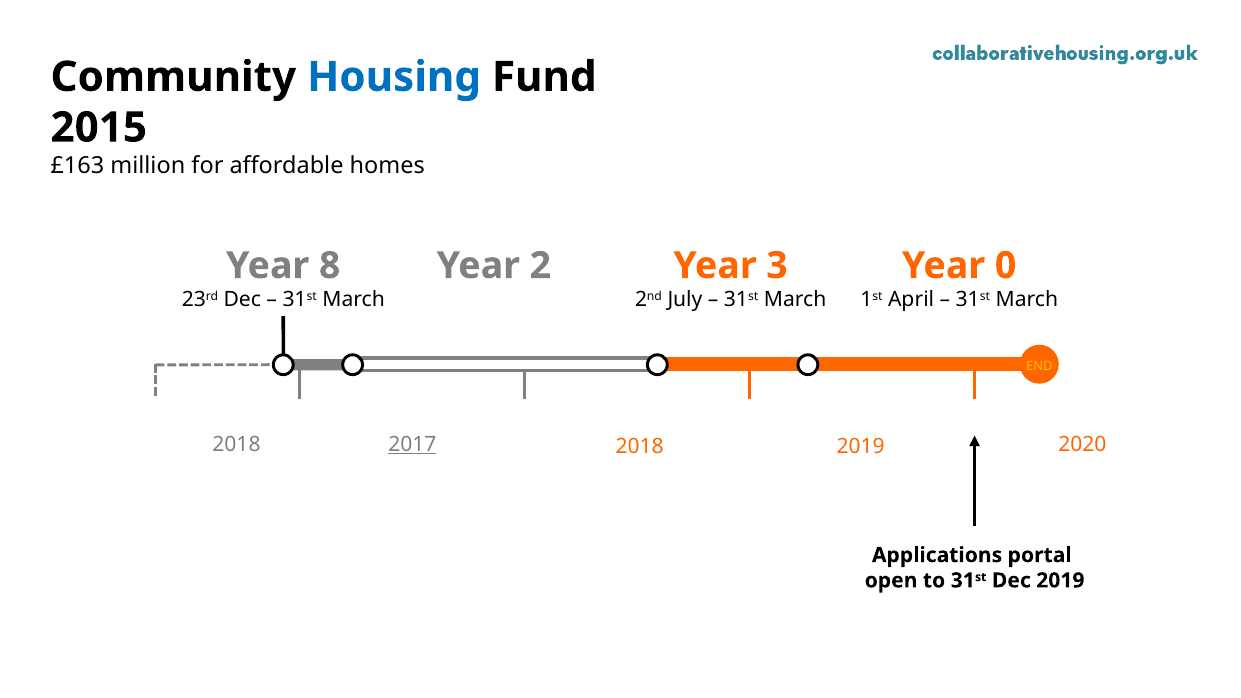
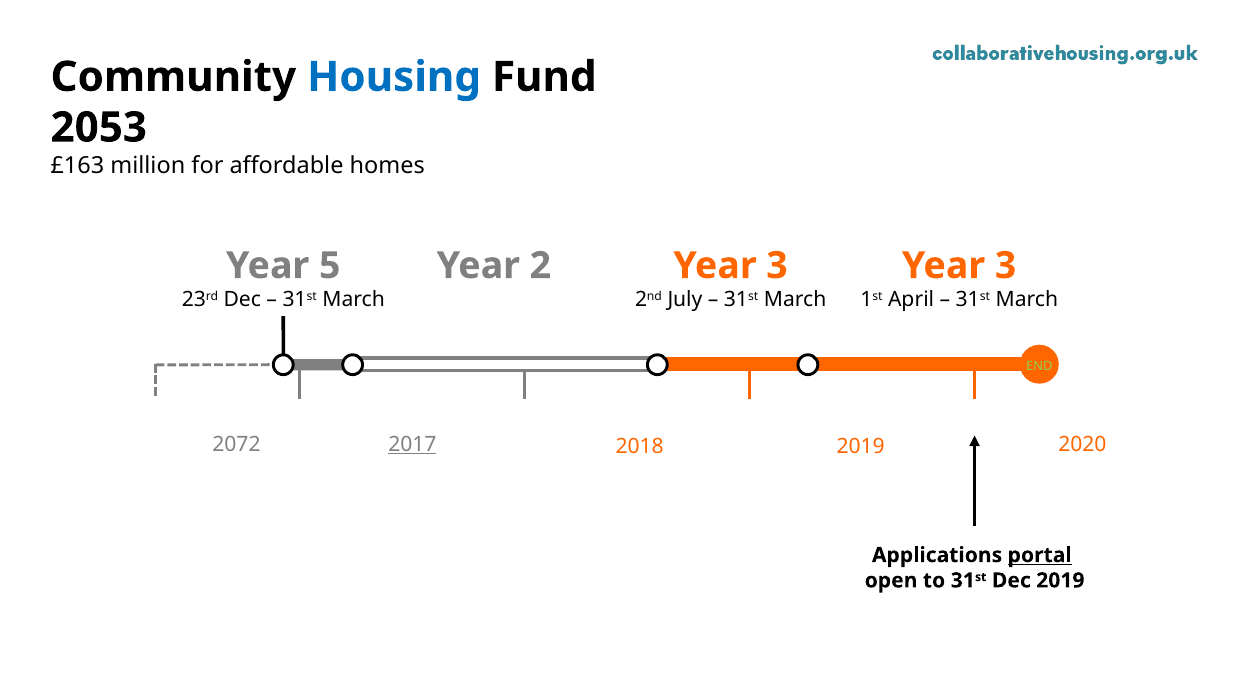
2015: 2015 -> 2053 (99, 128)
8: 8 -> 5 (330, 266)
0: 0 -> 3 (1006, 266)
END colour: yellow -> light green (1039, 367)
2018: 2018 -> 2072 (236, 445)
portal underline: none -> present (1040, 555)
